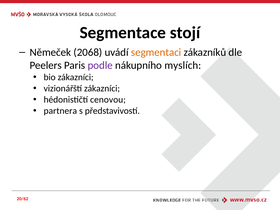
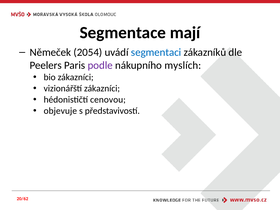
stojí: stojí -> mají (185, 33)
2068: 2068 -> 2054 (88, 52)
segmentaci colour: orange -> blue (156, 52)
partnera: partnera -> objevuje (60, 111)
